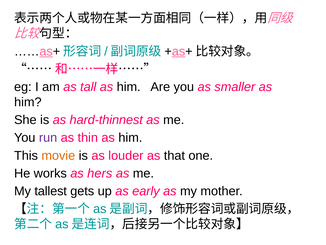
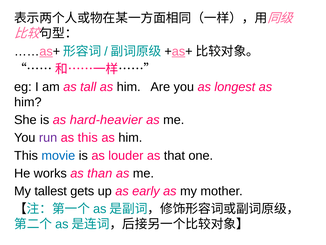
smaller: smaller -> longest (235, 87)
hard-thinnest: hard-thinnest -> hard-heavier (106, 120)
as thin: thin -> this (88, 138)
movie colour: orange -> blue (58, 155)
hers: hers -> than (100, 173)
